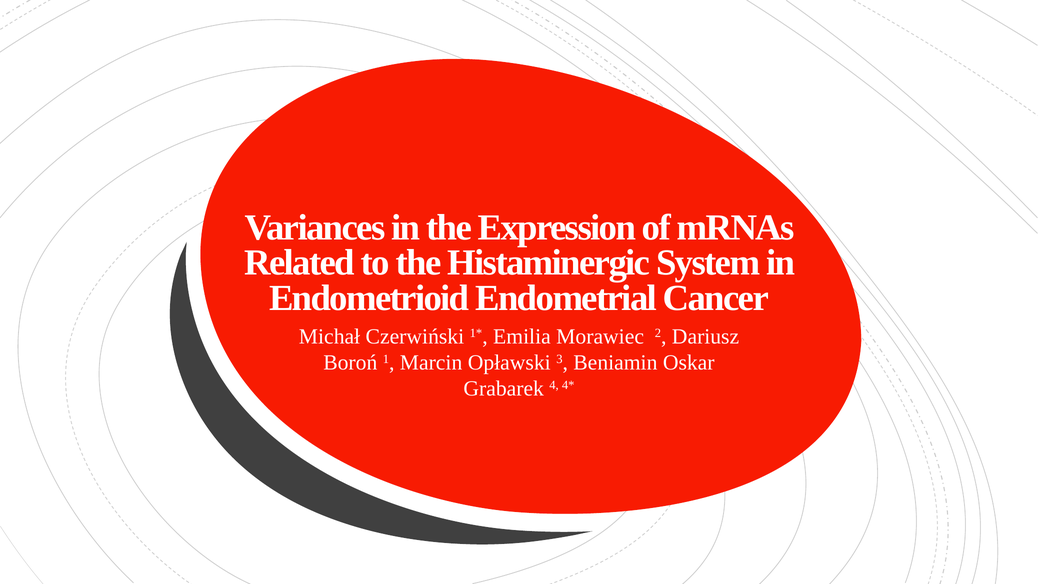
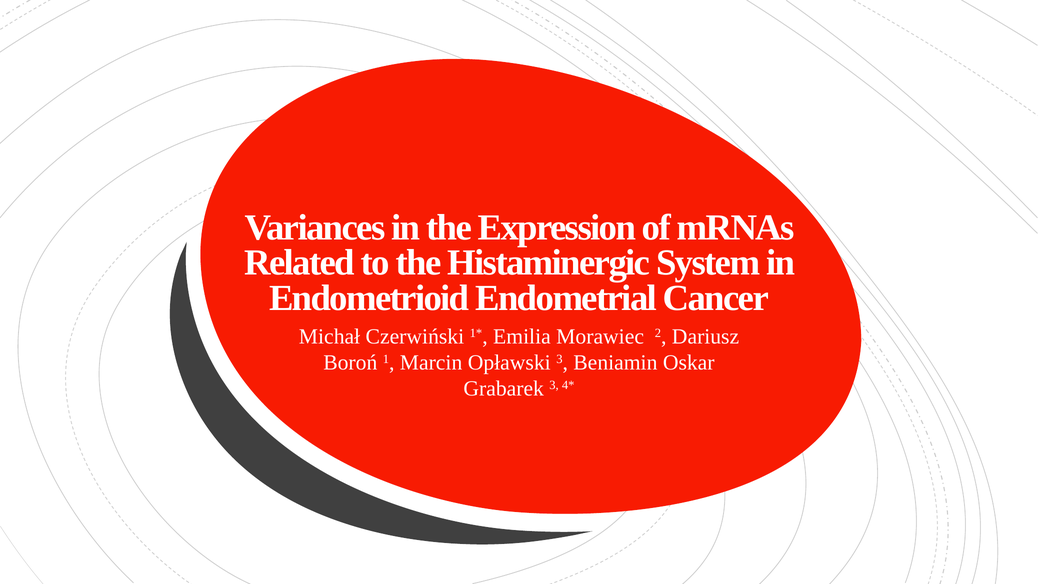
Grabarek 4: 4 -> 3 (554, 385)
